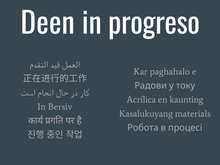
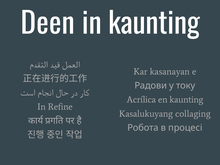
in progreso: progreso -> kaunting (154, 24)
paghahalo: paghahalo -> kasanayan (170, 72)
Bersiv: Bersiv -> Refine (60, 107)
materials: materials -> collaging (193, 114)
